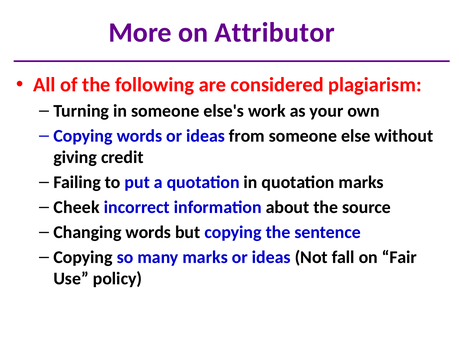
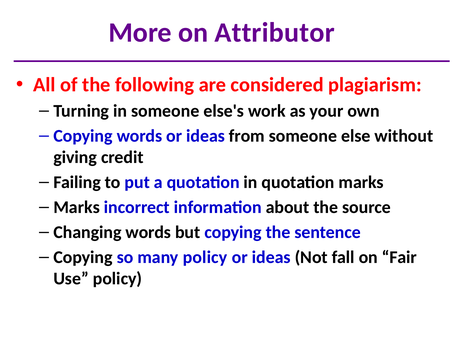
Cheek: Cheek -> Marks (77, 207)
many marks: marks -> policy (205, 257)
